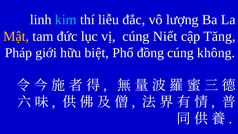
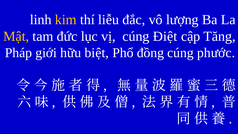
kim colour: light blue -> yellow (66, 20)
Niết: Niết -> Điệt (165, 36)
không: không -> phước (216, 53)
